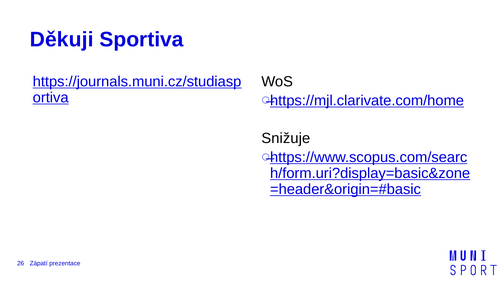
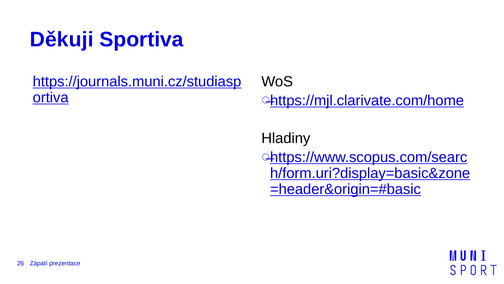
Snižuje: Snižuje -> Hladiny (286, 138)
